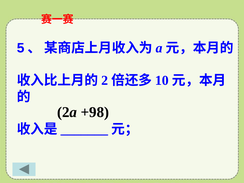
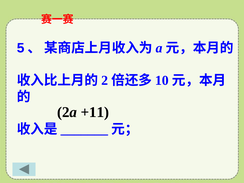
+98: +98 -> +11 (95, 112)
